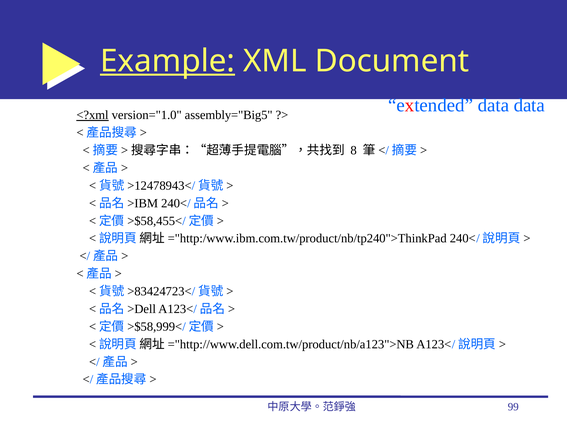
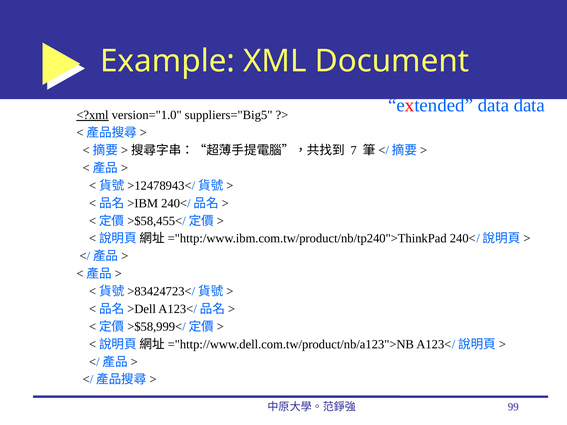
Example underline: present -> none (168, 61)
assembly="Big5: assembly="Big5 -> suppliers="Big5 (229, 115)
8: 8 -> 7 (354, 150)
